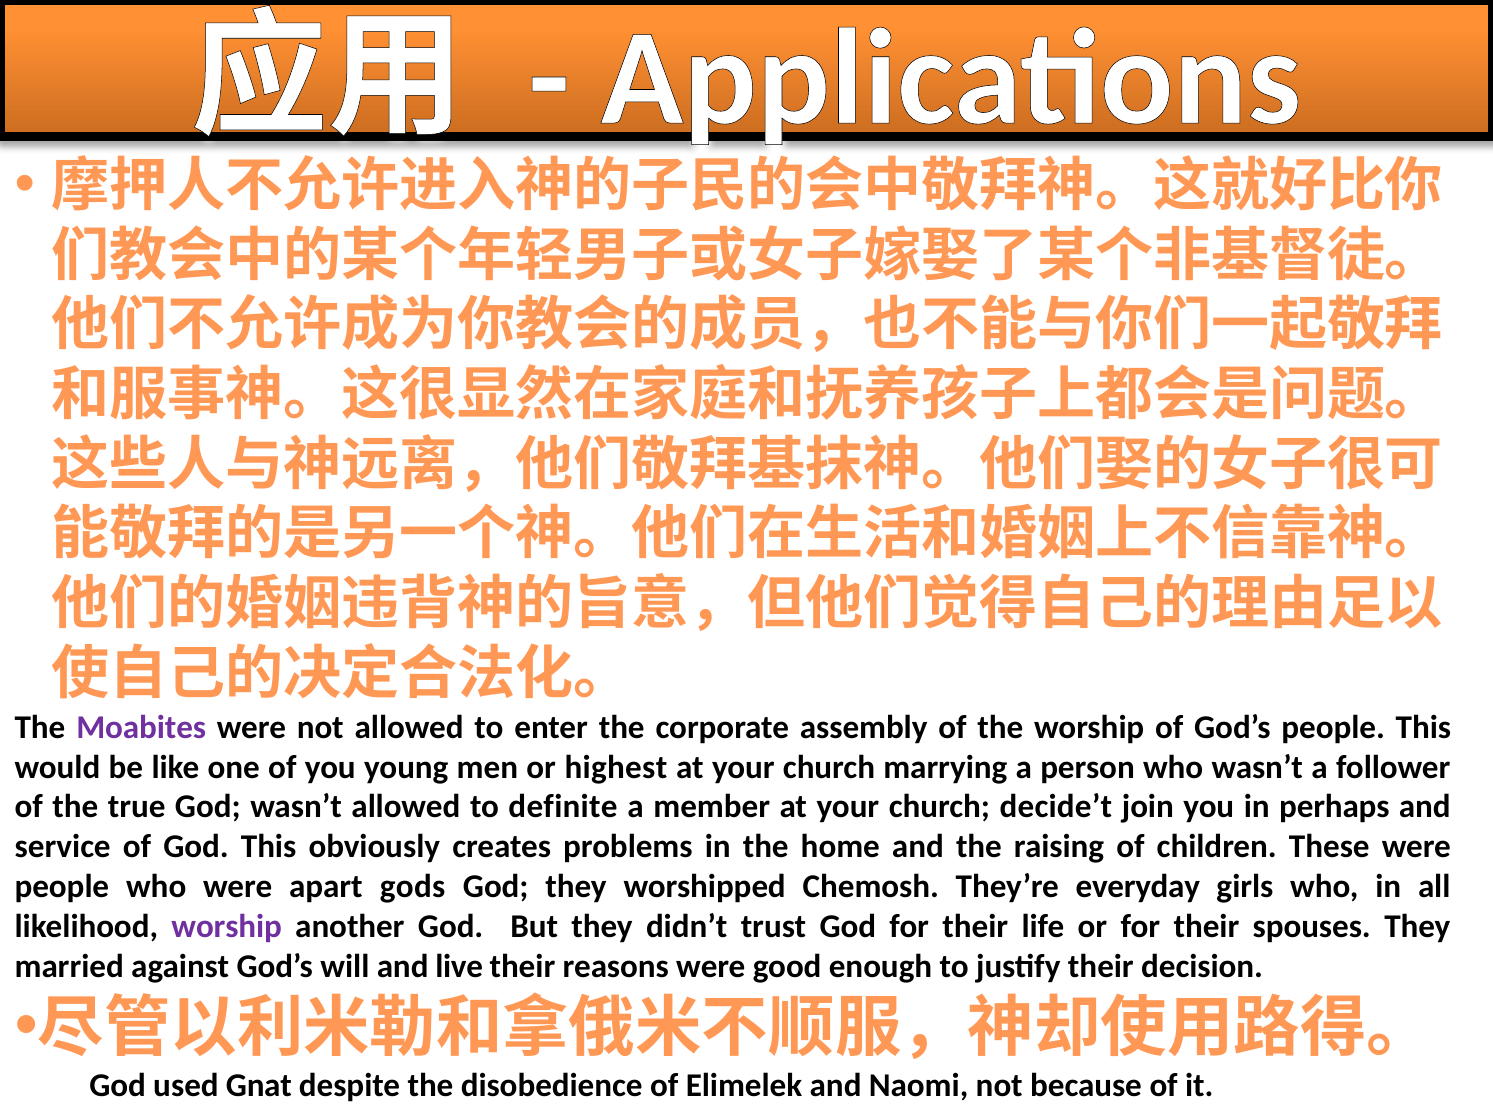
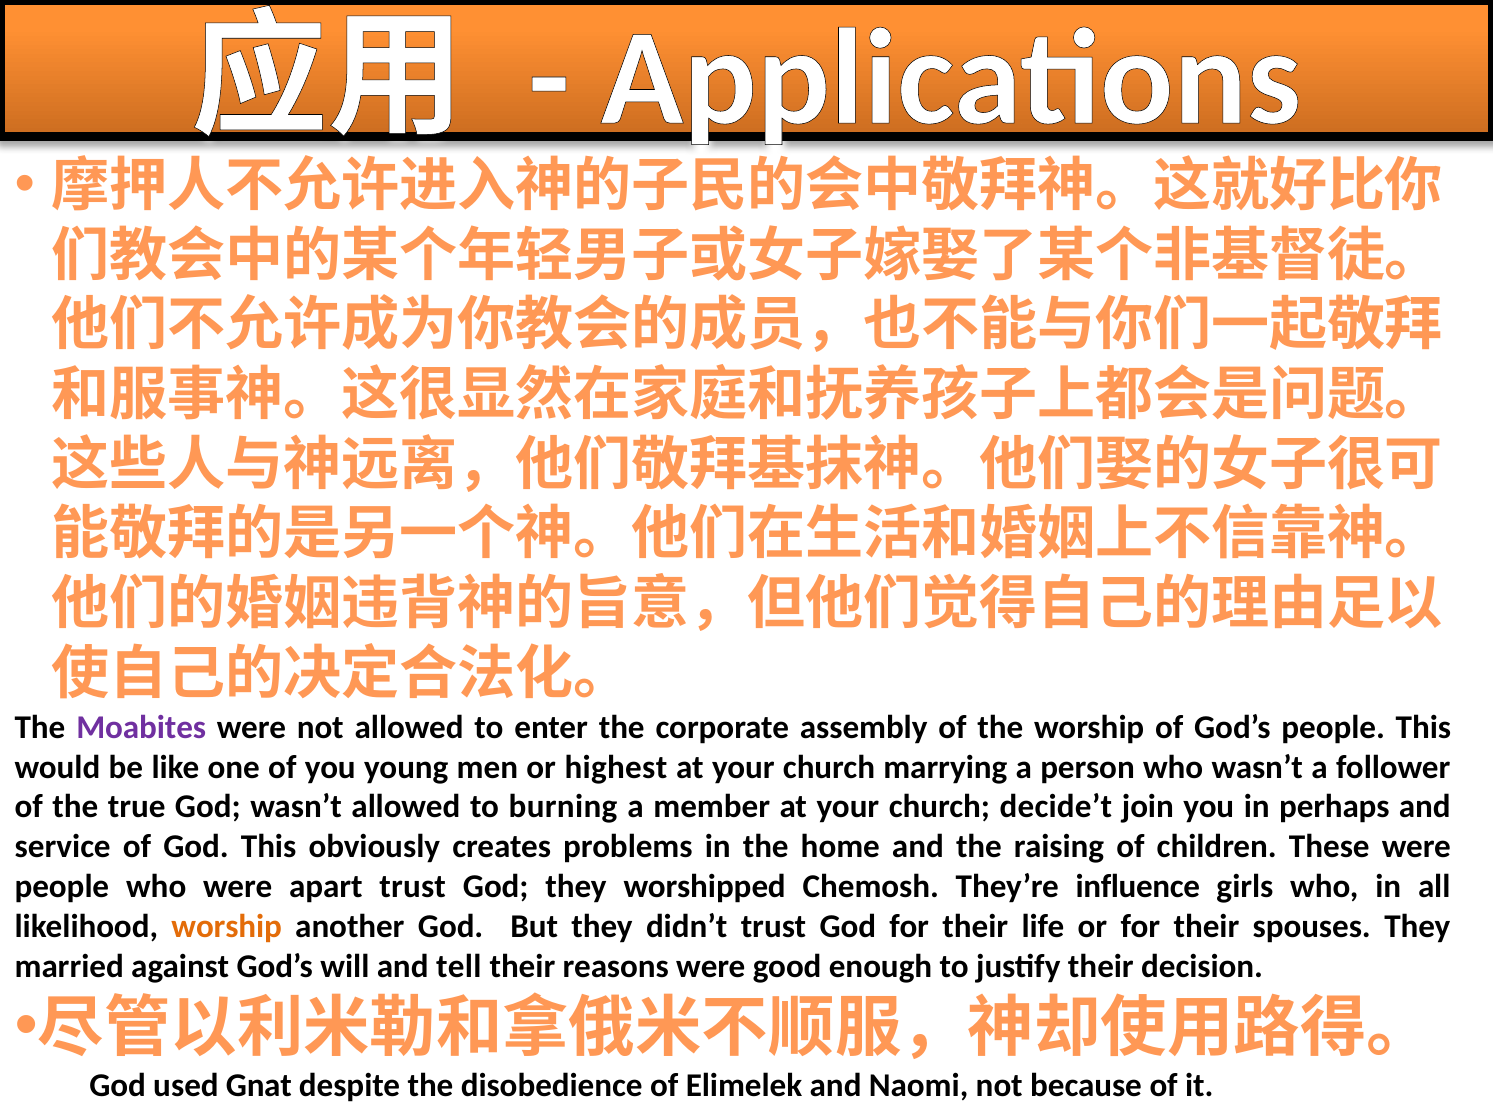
definite: definite -> burning (563, 807)
apart gods: gods -> trust (413, 886)
everyday: everyday -> influence (1138, 886)
worship colour: purple -> orange (227, 926)
live: live -> tell (459, 966)
